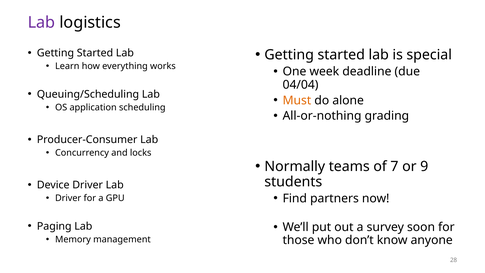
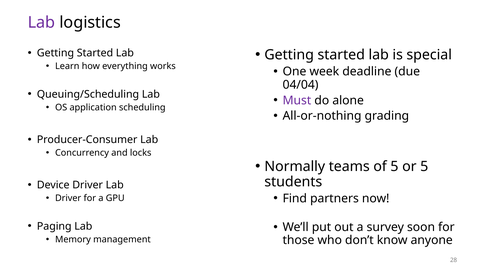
Must colour: orange -> purple (297, 100)
of 7: 7 -> 5 (394, 166)
or 9: 9 -> 5 (424, 166)
